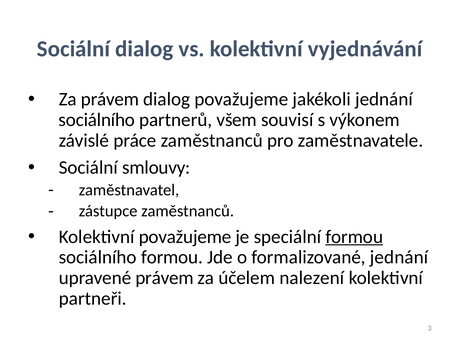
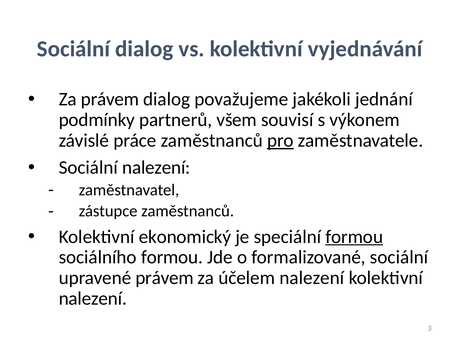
sociálního: sociálního -> podmínky (97, 120)
pro underline: none -> present (280, 141)
Sociální smlouvy: smlouvy -> nalezení (156, 168)
Kolektivní považujeme: považujeme -> ekonomický (185, 237)
formalizované jednání: jednání -> sociální (399, 258)
partneři: partneři -> nalezení (93, 299)
